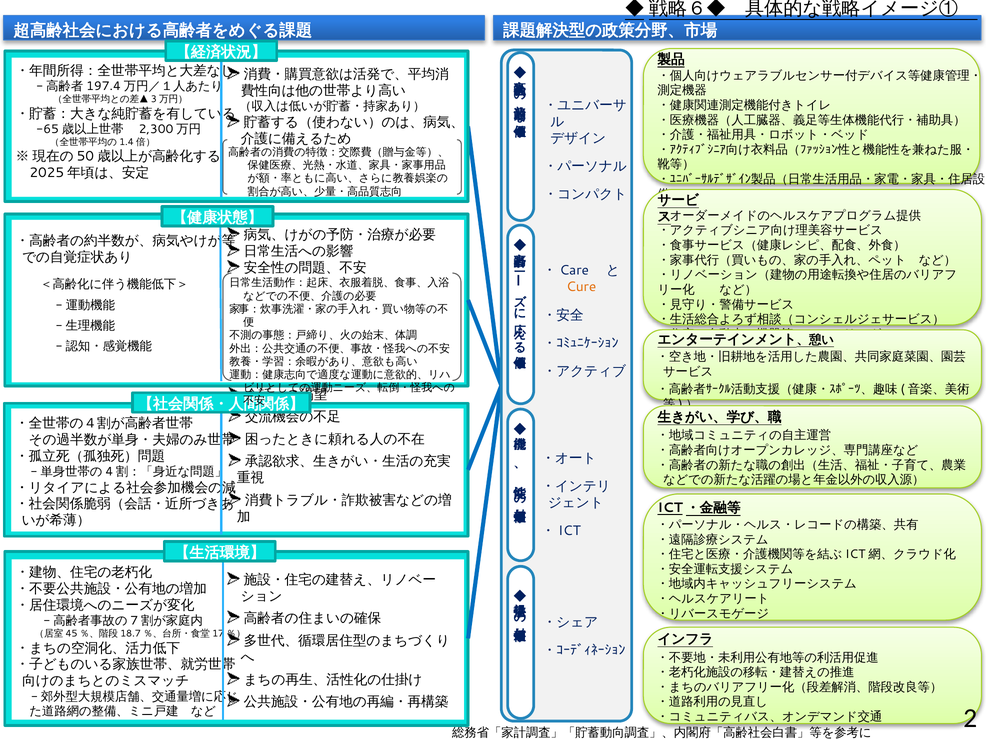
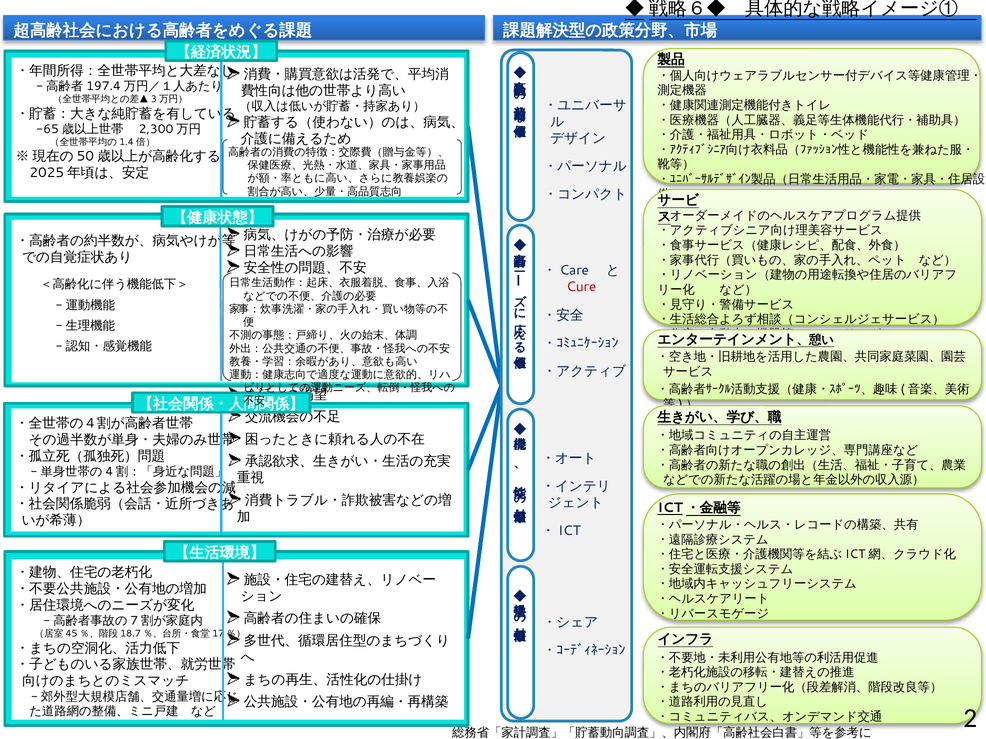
Cure colour: orange -> red (581, 287)
